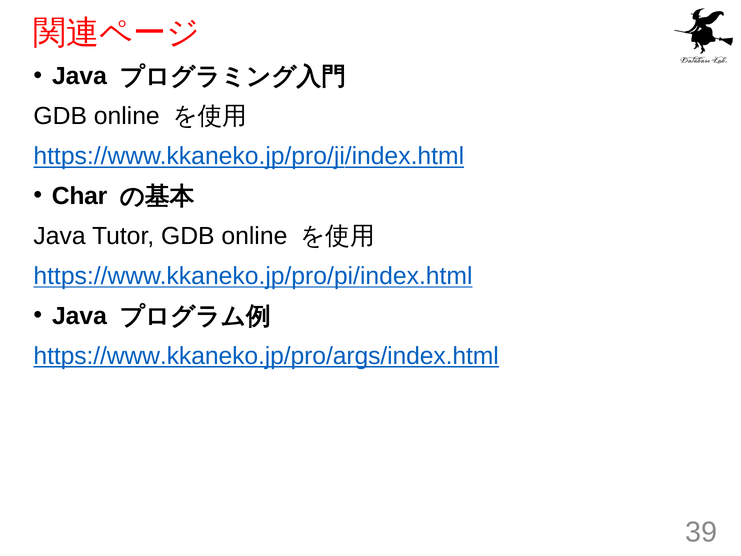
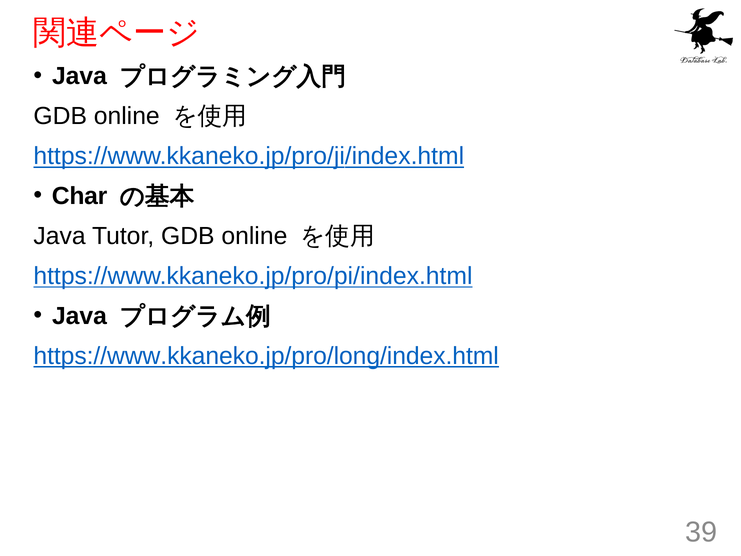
https://www.kkaneko.jp/pro/args/index.html: https://www.kkaneko.jp/pro/args/index.html -> https://www.kkaneko.jp/pro/long/index.html (266, 356)
